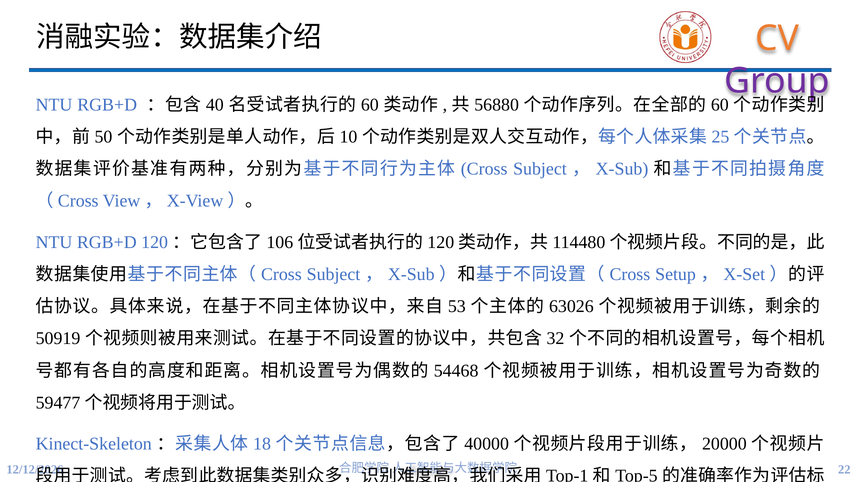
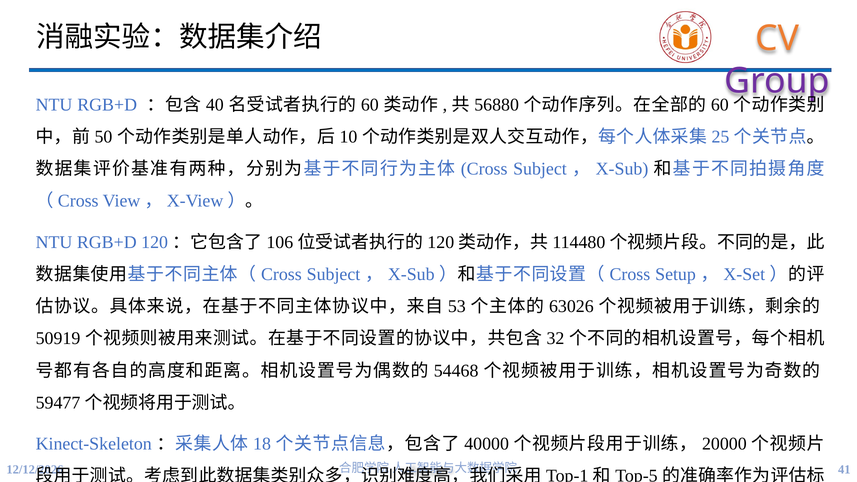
22: 22 -> 41 (844, 470)
